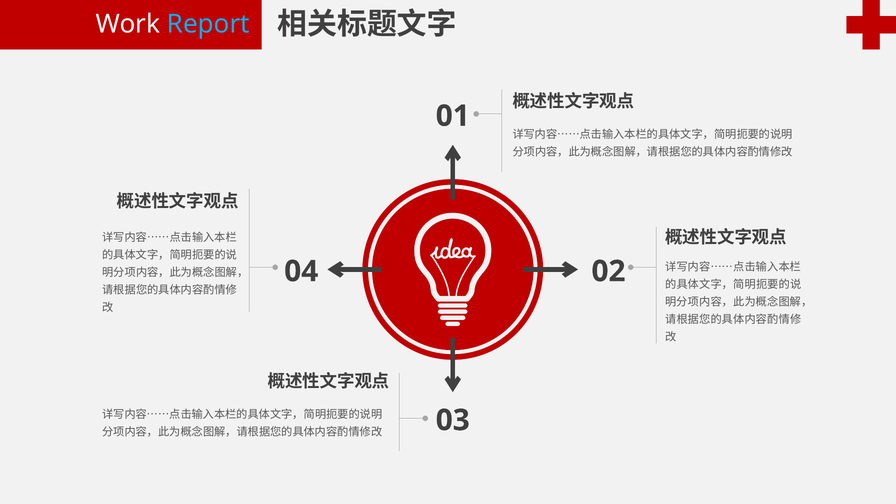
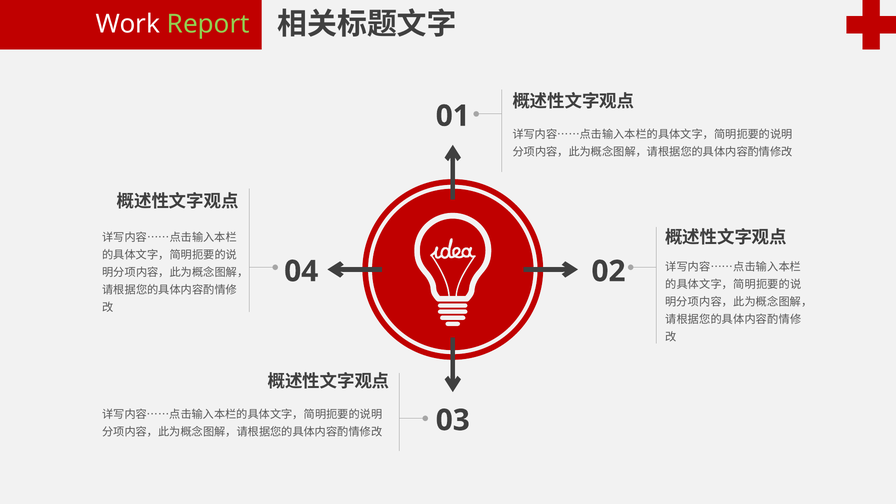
Report colour: light blue -> light green (208, 24)
